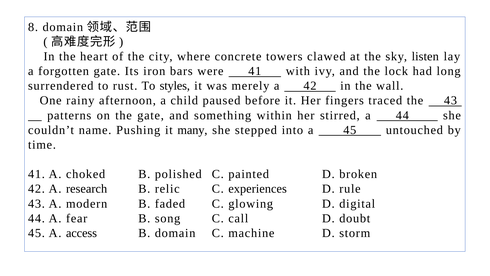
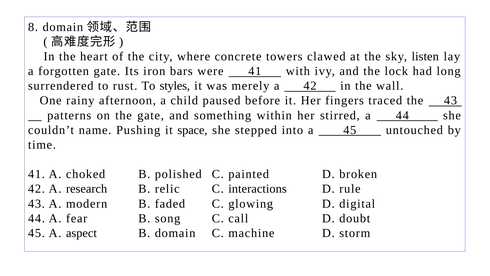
many: many -> space (192, 130)
experiences: experiences -> interactions (258, 189)
access: access -> aspect (81, 233)
